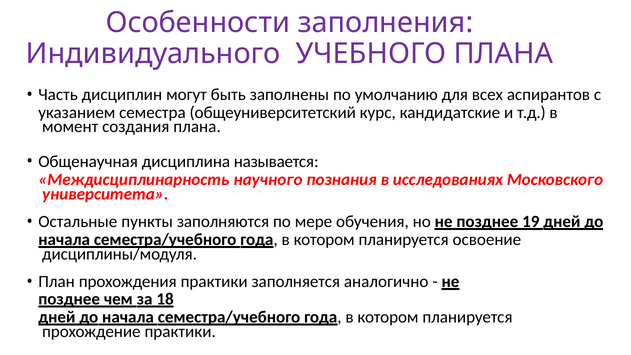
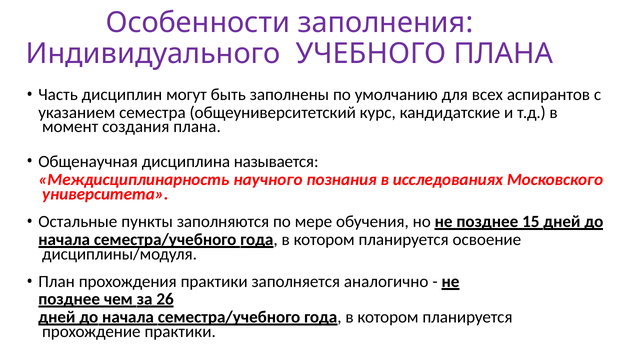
19: 19 -> 15 (531, 222)
18: 18 -> 26 (165, 299)
